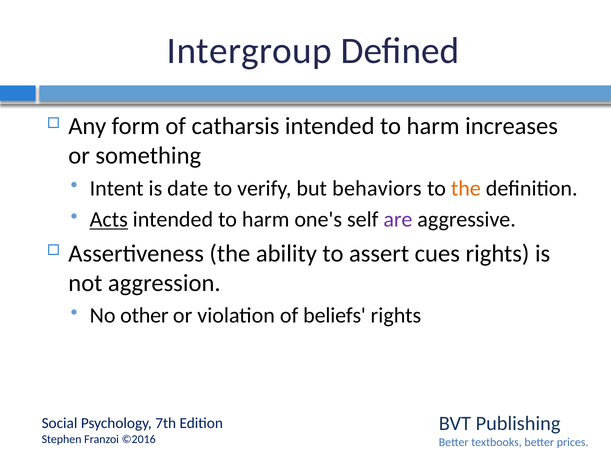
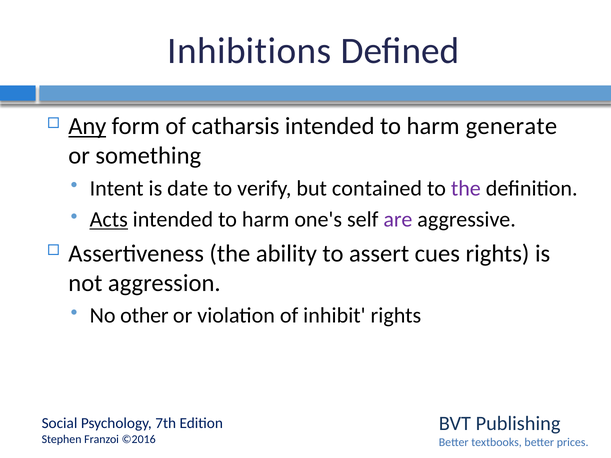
Intergroup: Intergroup -> Inhibitions (249, 51)
Any underline: none -> present (87, 126)
increases: increases -> generate (511, 126)
behaviors: behaviors -> contained (377, 188)
the colour: orange -> purple (466, 188)
beliefs: beliefs -> inhibit (334, 316)
